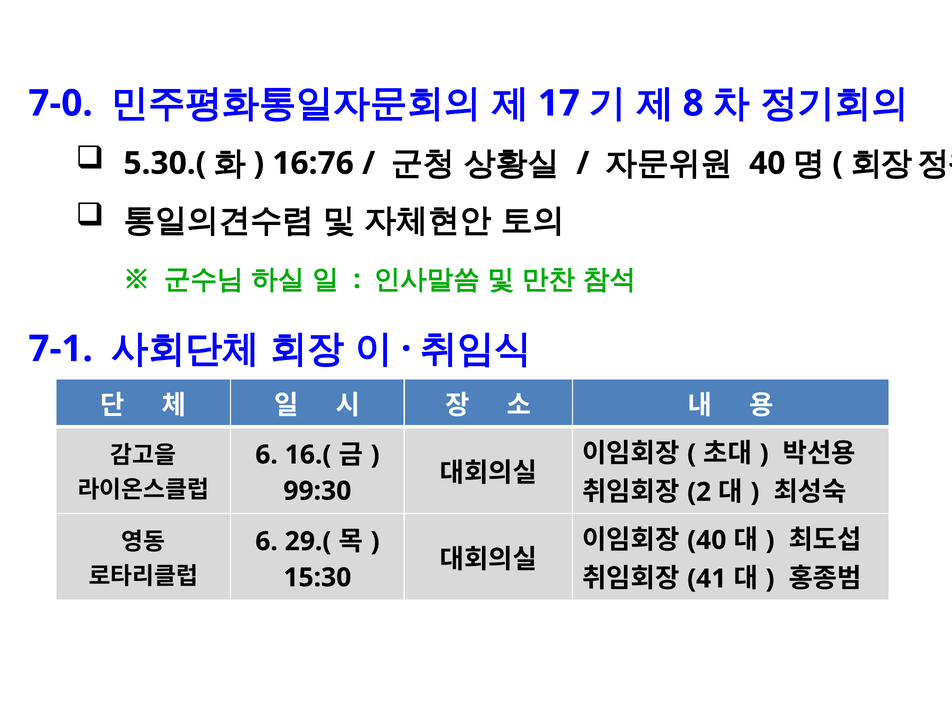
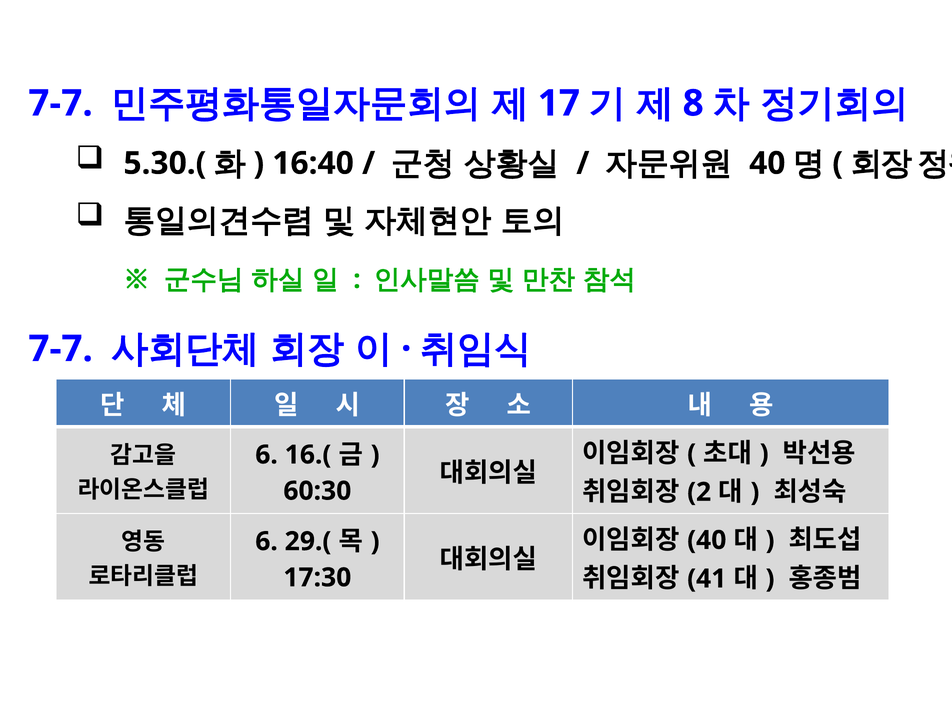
7-0: 7-0 -> 7-7 (61, 103)
16:76: 16:76 -> 16:40 (313, 163)
7-1: 7-1 -> 7-7 (61, 349)
99:30: 99:30 -> 60:30 (317, 491)
15:30: 15:30 -> 17:30 (317, 578)
